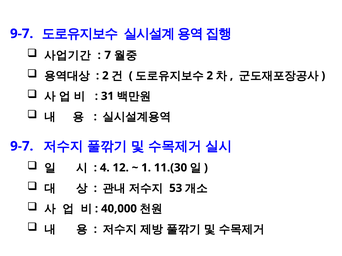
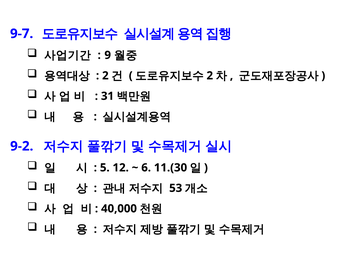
7: 7 -> 9 (108, 55)
9-7: 9-7 -> 9-2 (22, 146)
4: 4 -> 5 (105, 168)
1: 1 -> 6 (146, 168)
